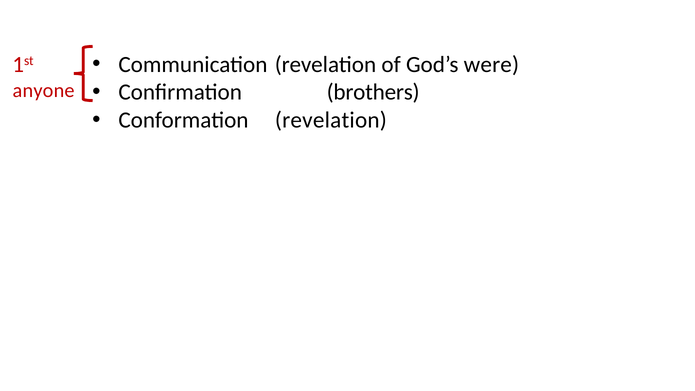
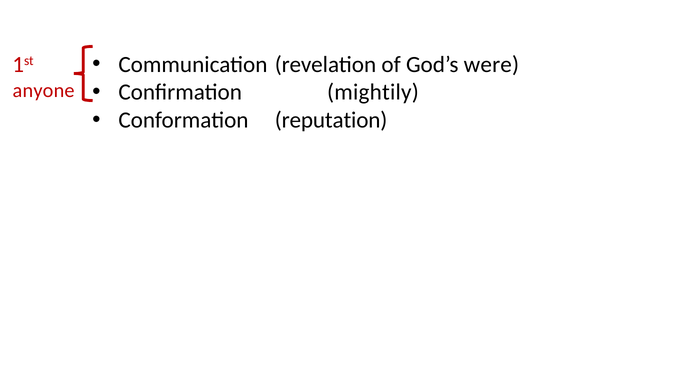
brothers: brothers -> mightily (373, 92)
Conformation revelation: revelation -> reputation (331, 120)
